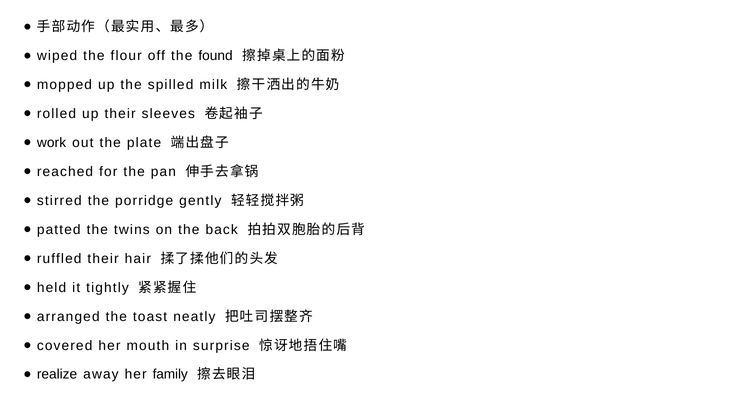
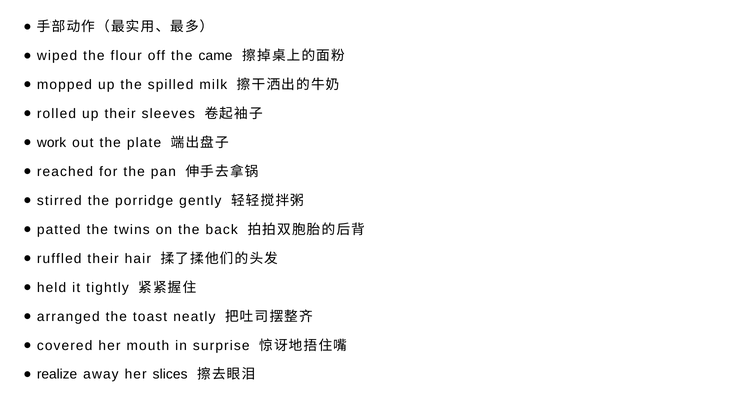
found: found -> came (215, 56)
family: family -> slices (170, 374)
